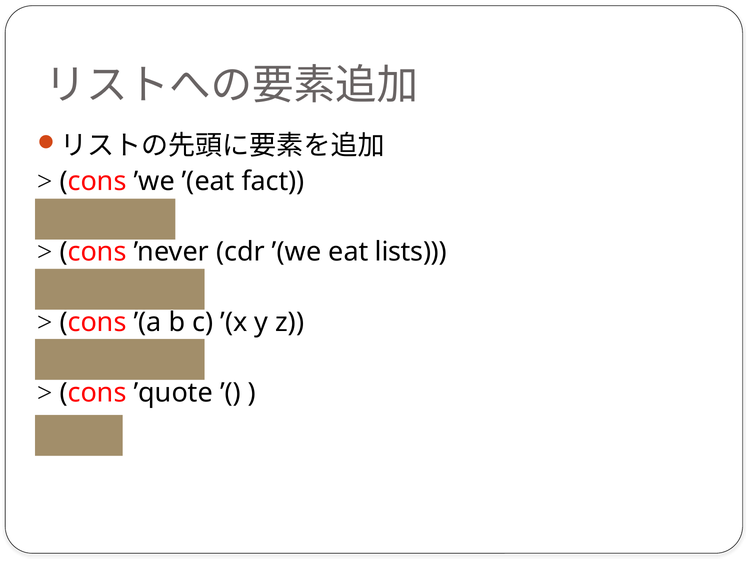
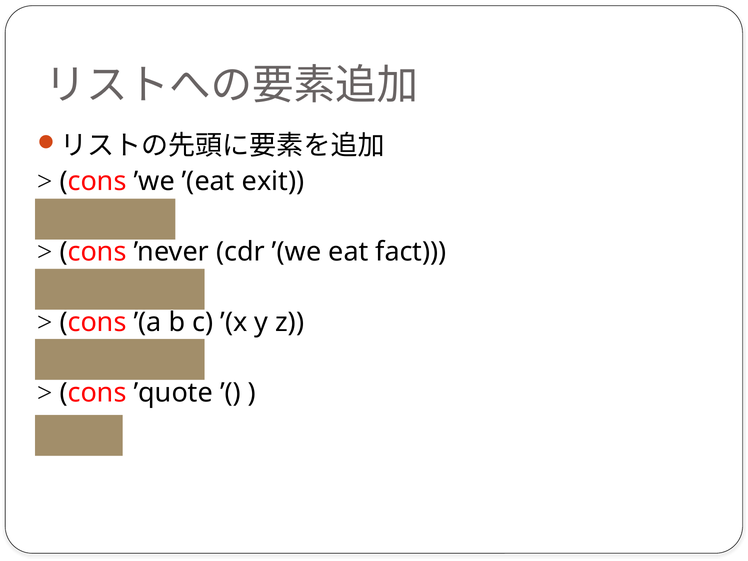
fact: fact -> exit (273, 181)
lists: lists -> fact (411, 252)
